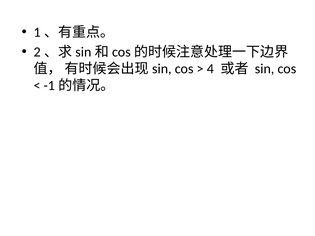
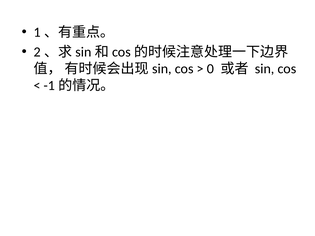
4: 4 -> 0 (210, 69)
